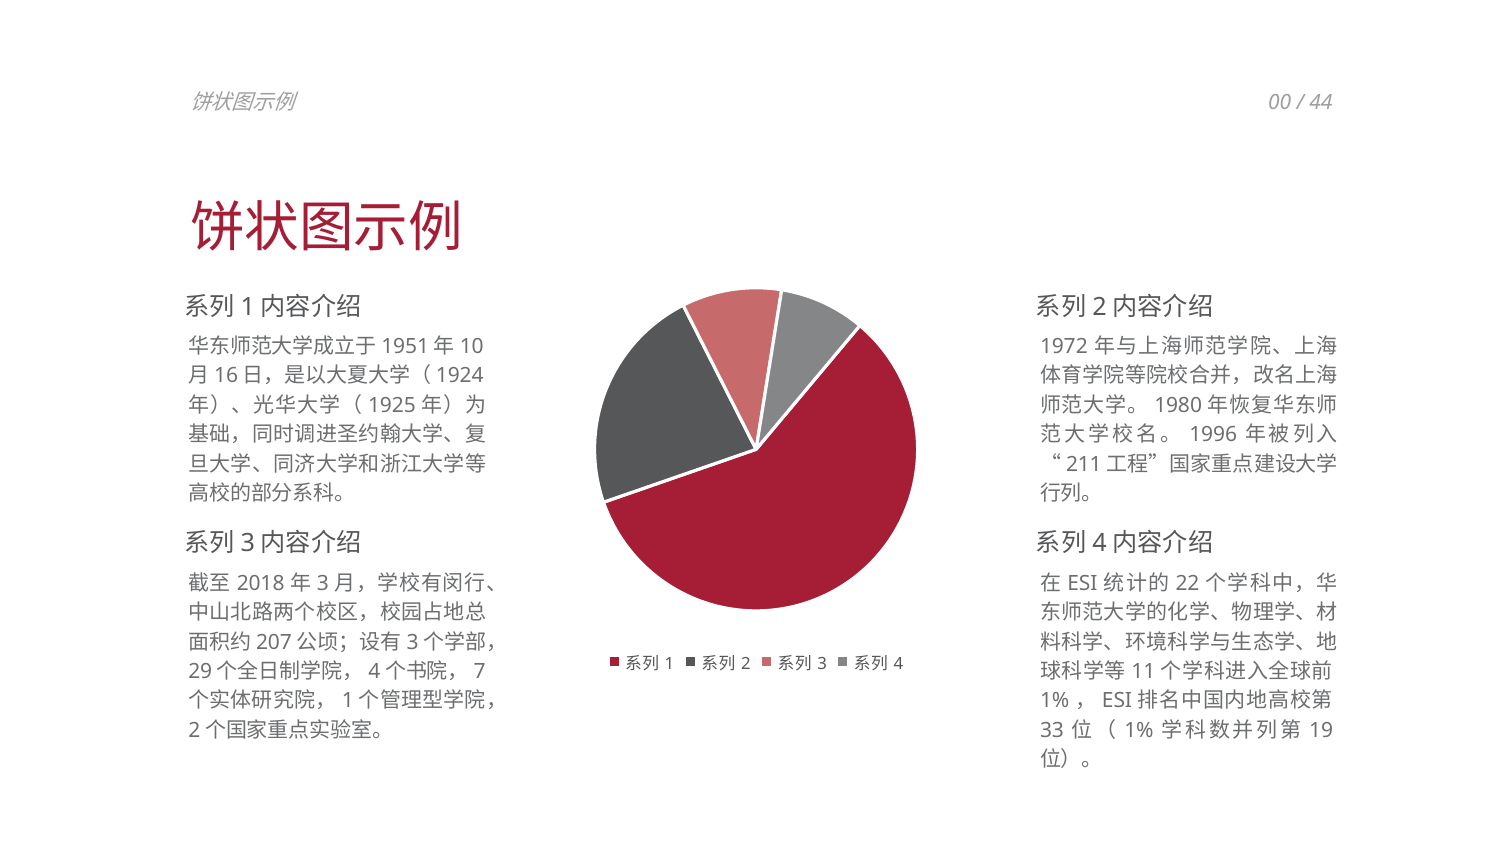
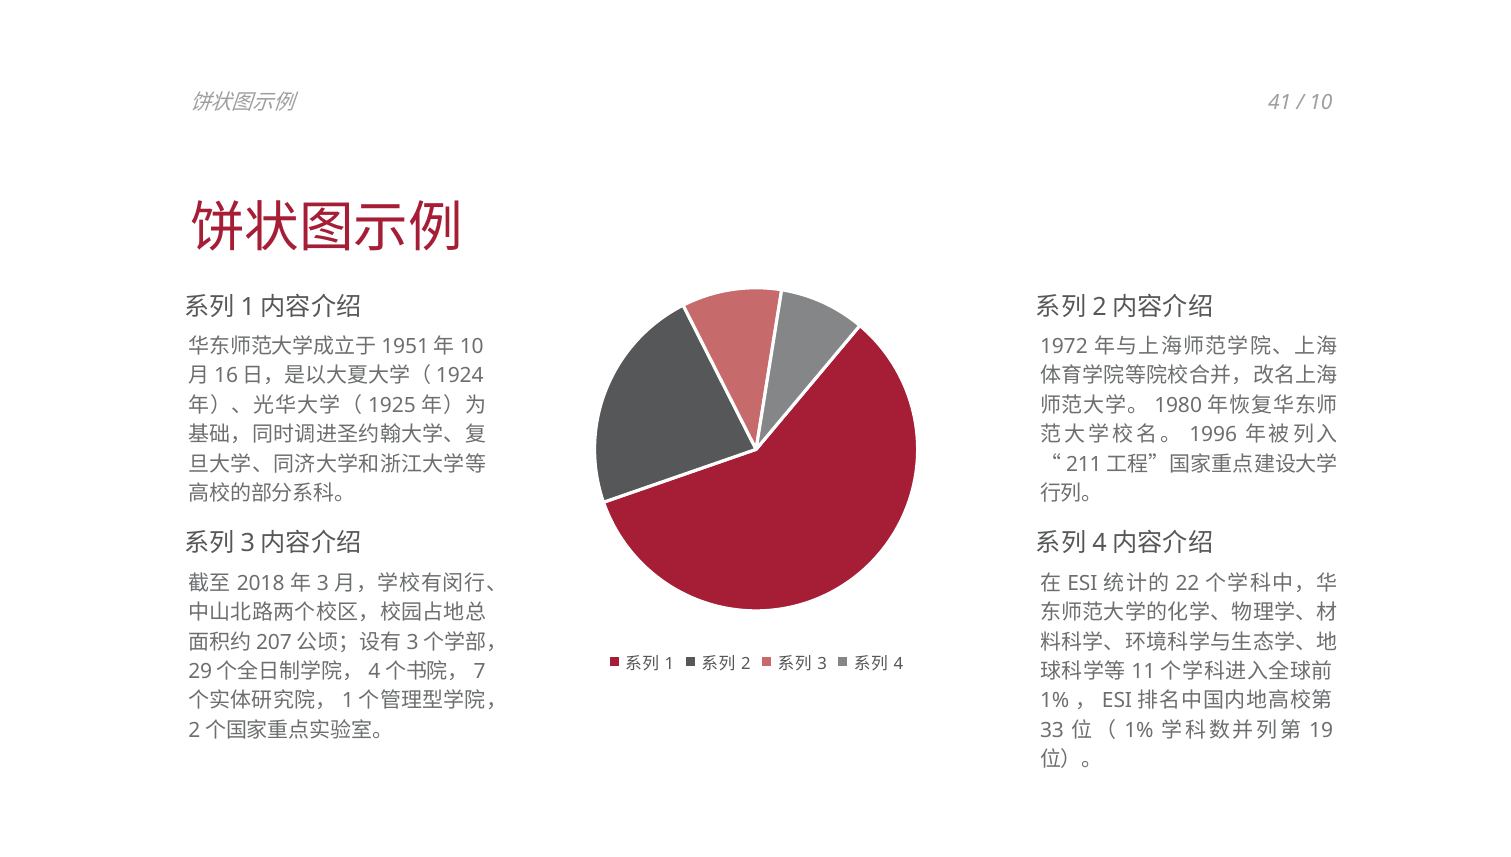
00: 00 -> 41 (1280, 102)
44: 44 -> 10 (1321, 102)
